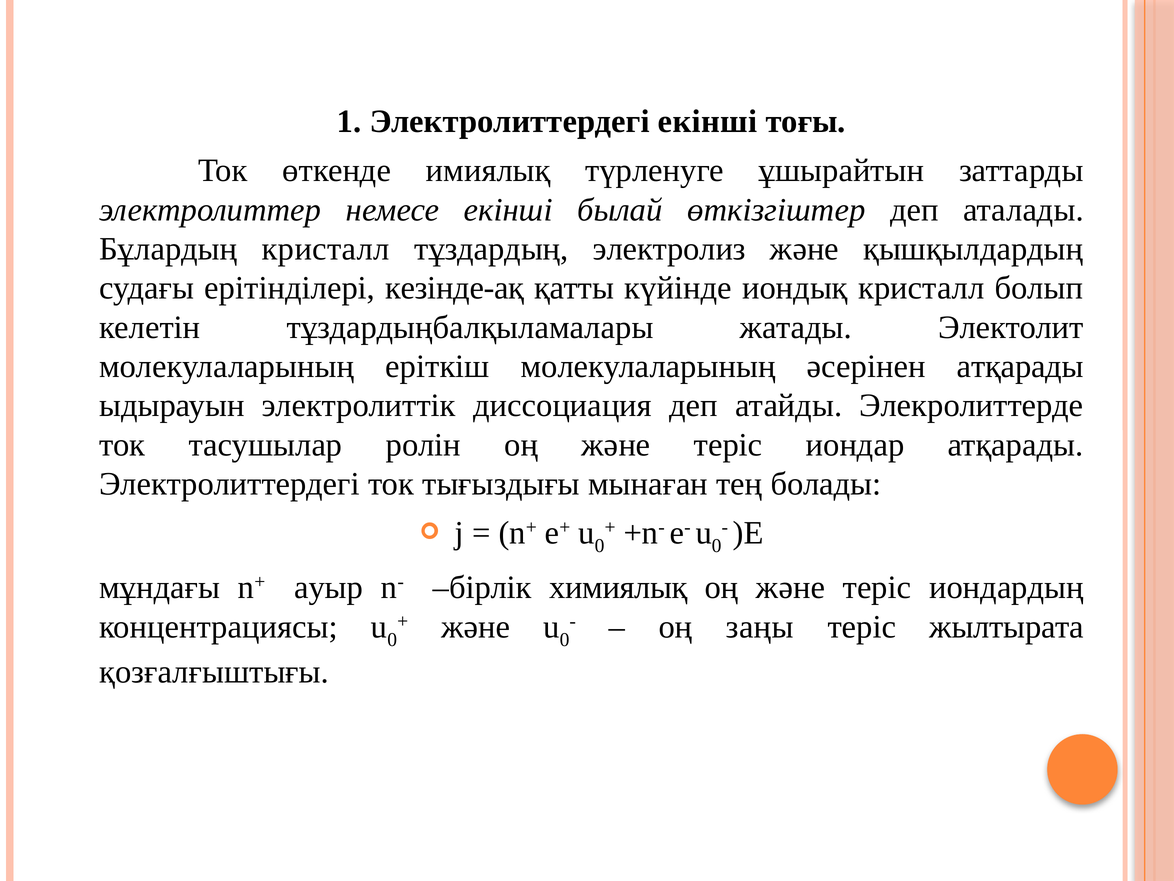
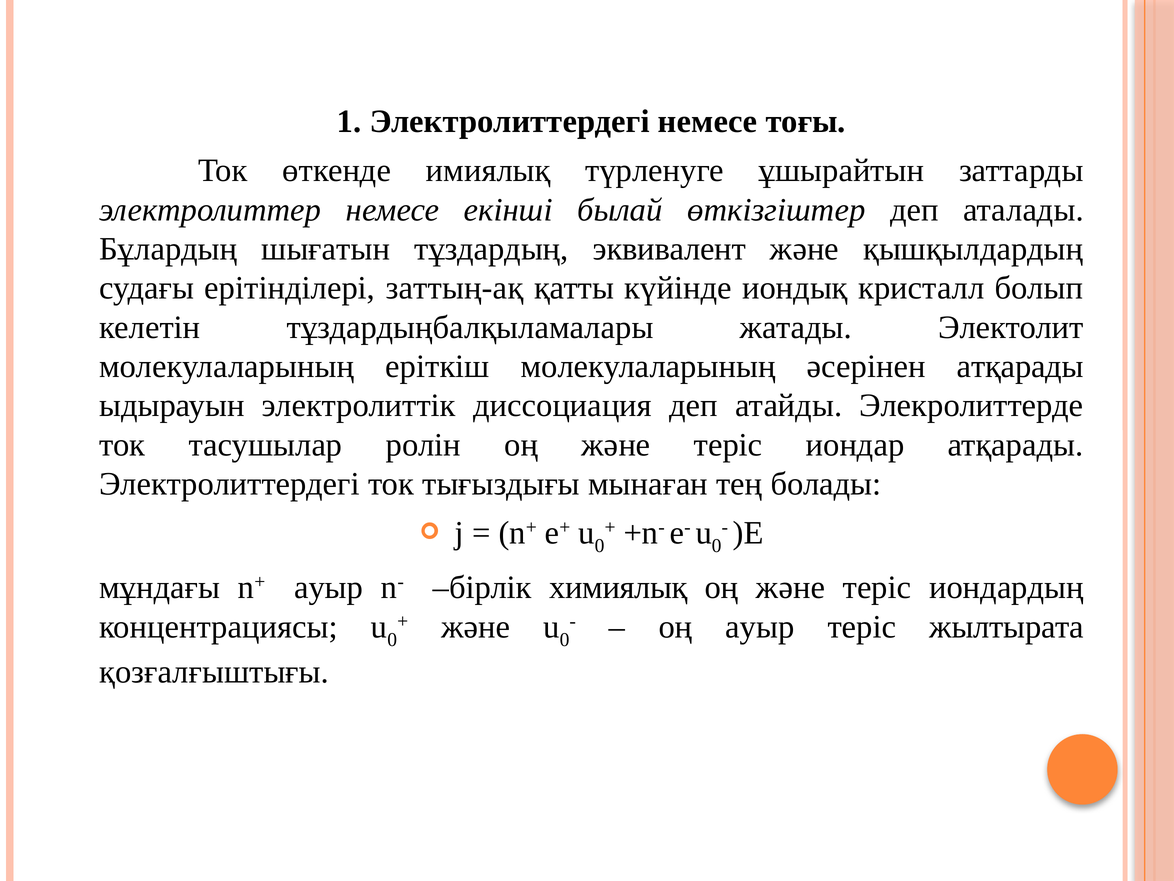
Электролиттердегі екінші: екінші -> немесе (708, 122)
Бұлардың кристалл: кристалл -> шығатын (326, 249)
электролиз: электролиз -> эквивалент (669, 249)
кезінде-ақ: кезінде-ақ -> заттың-ақ (454, 288)
оң заңы: заңы -> ауыр (760, 627)
